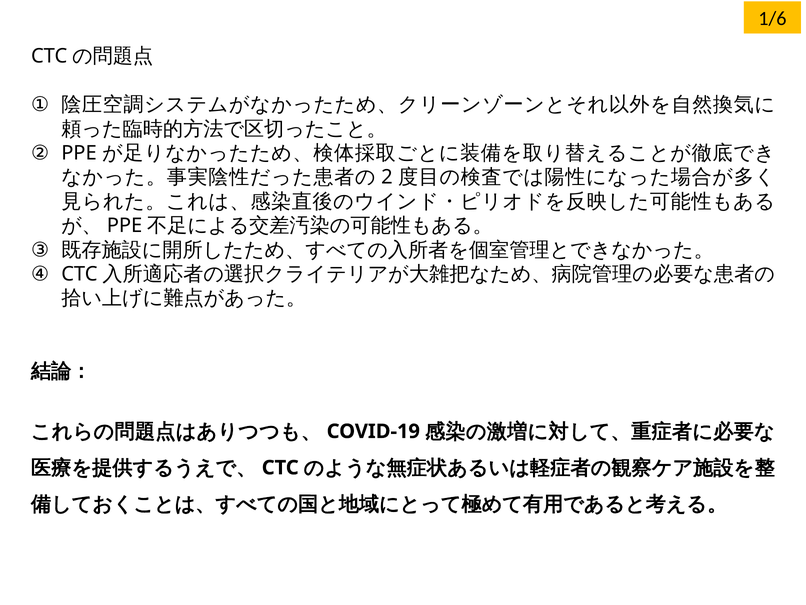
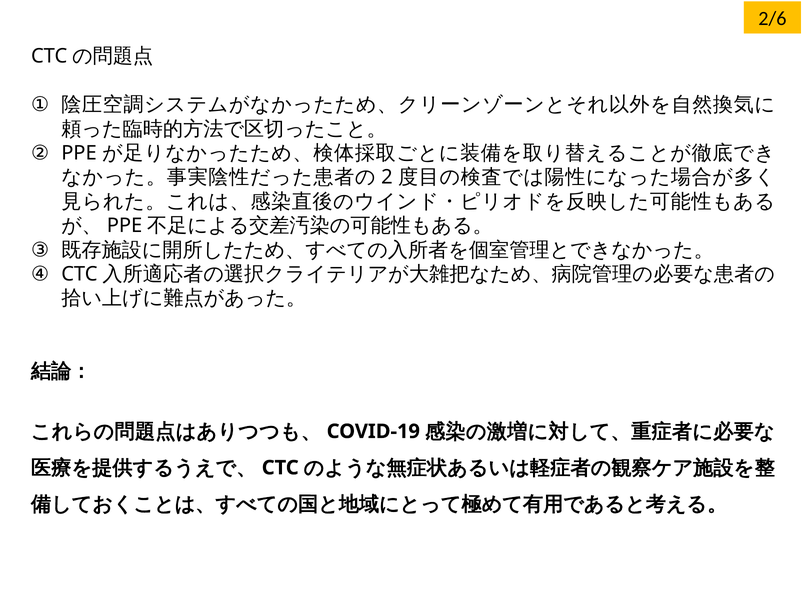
1/6: 1/6 -> 2/6 (772, 19)
